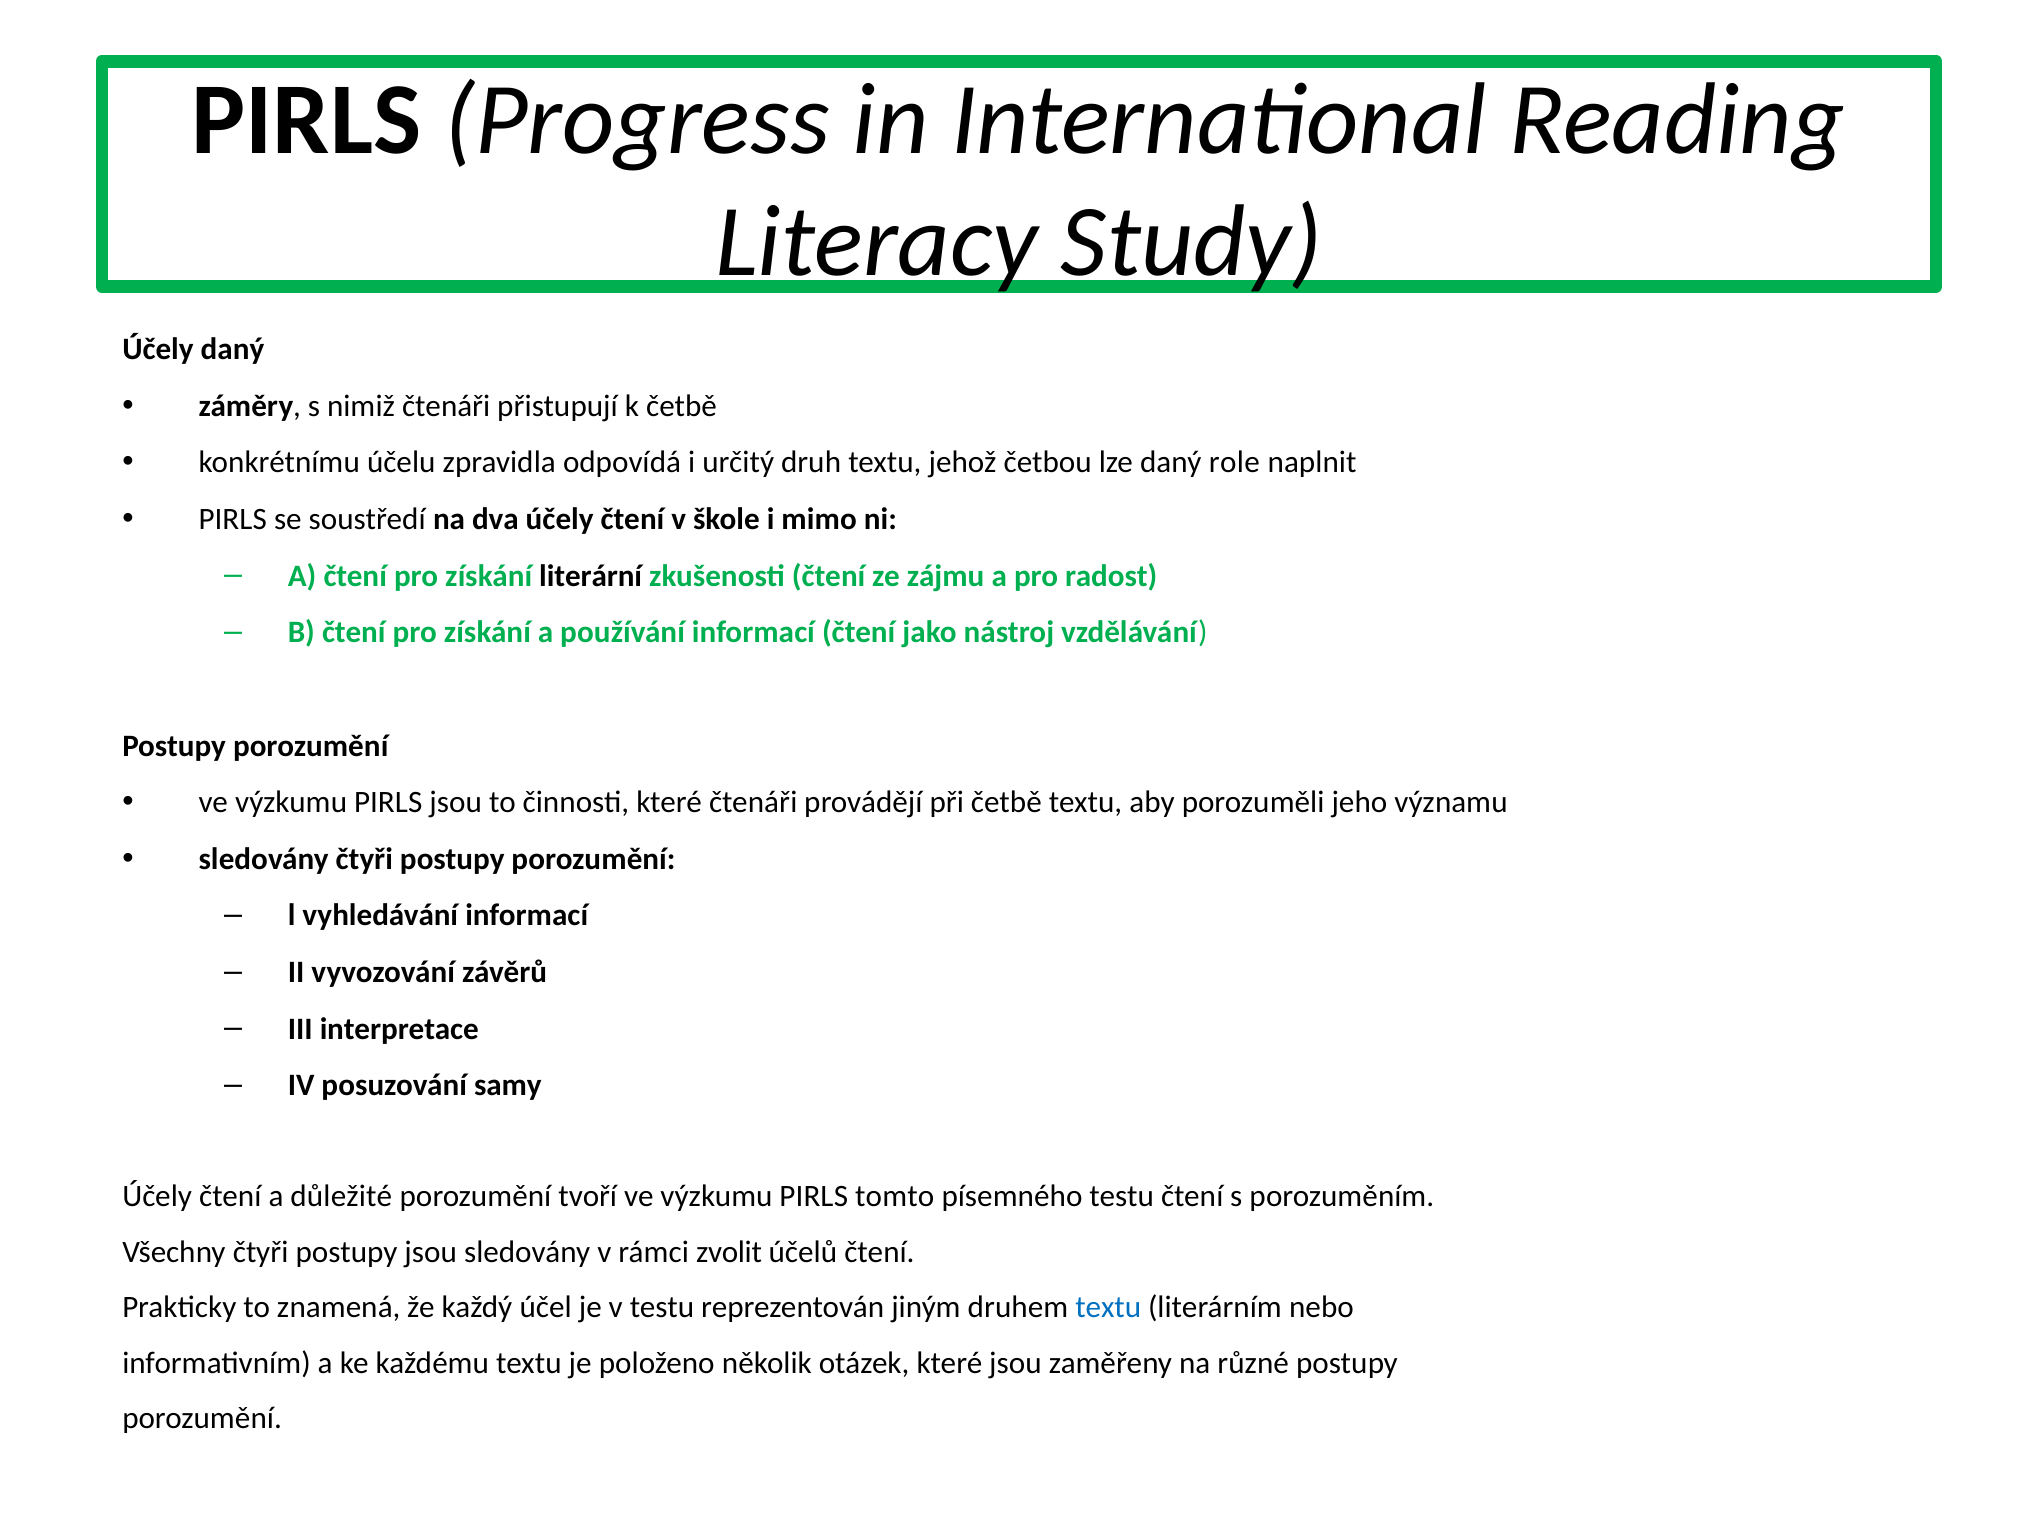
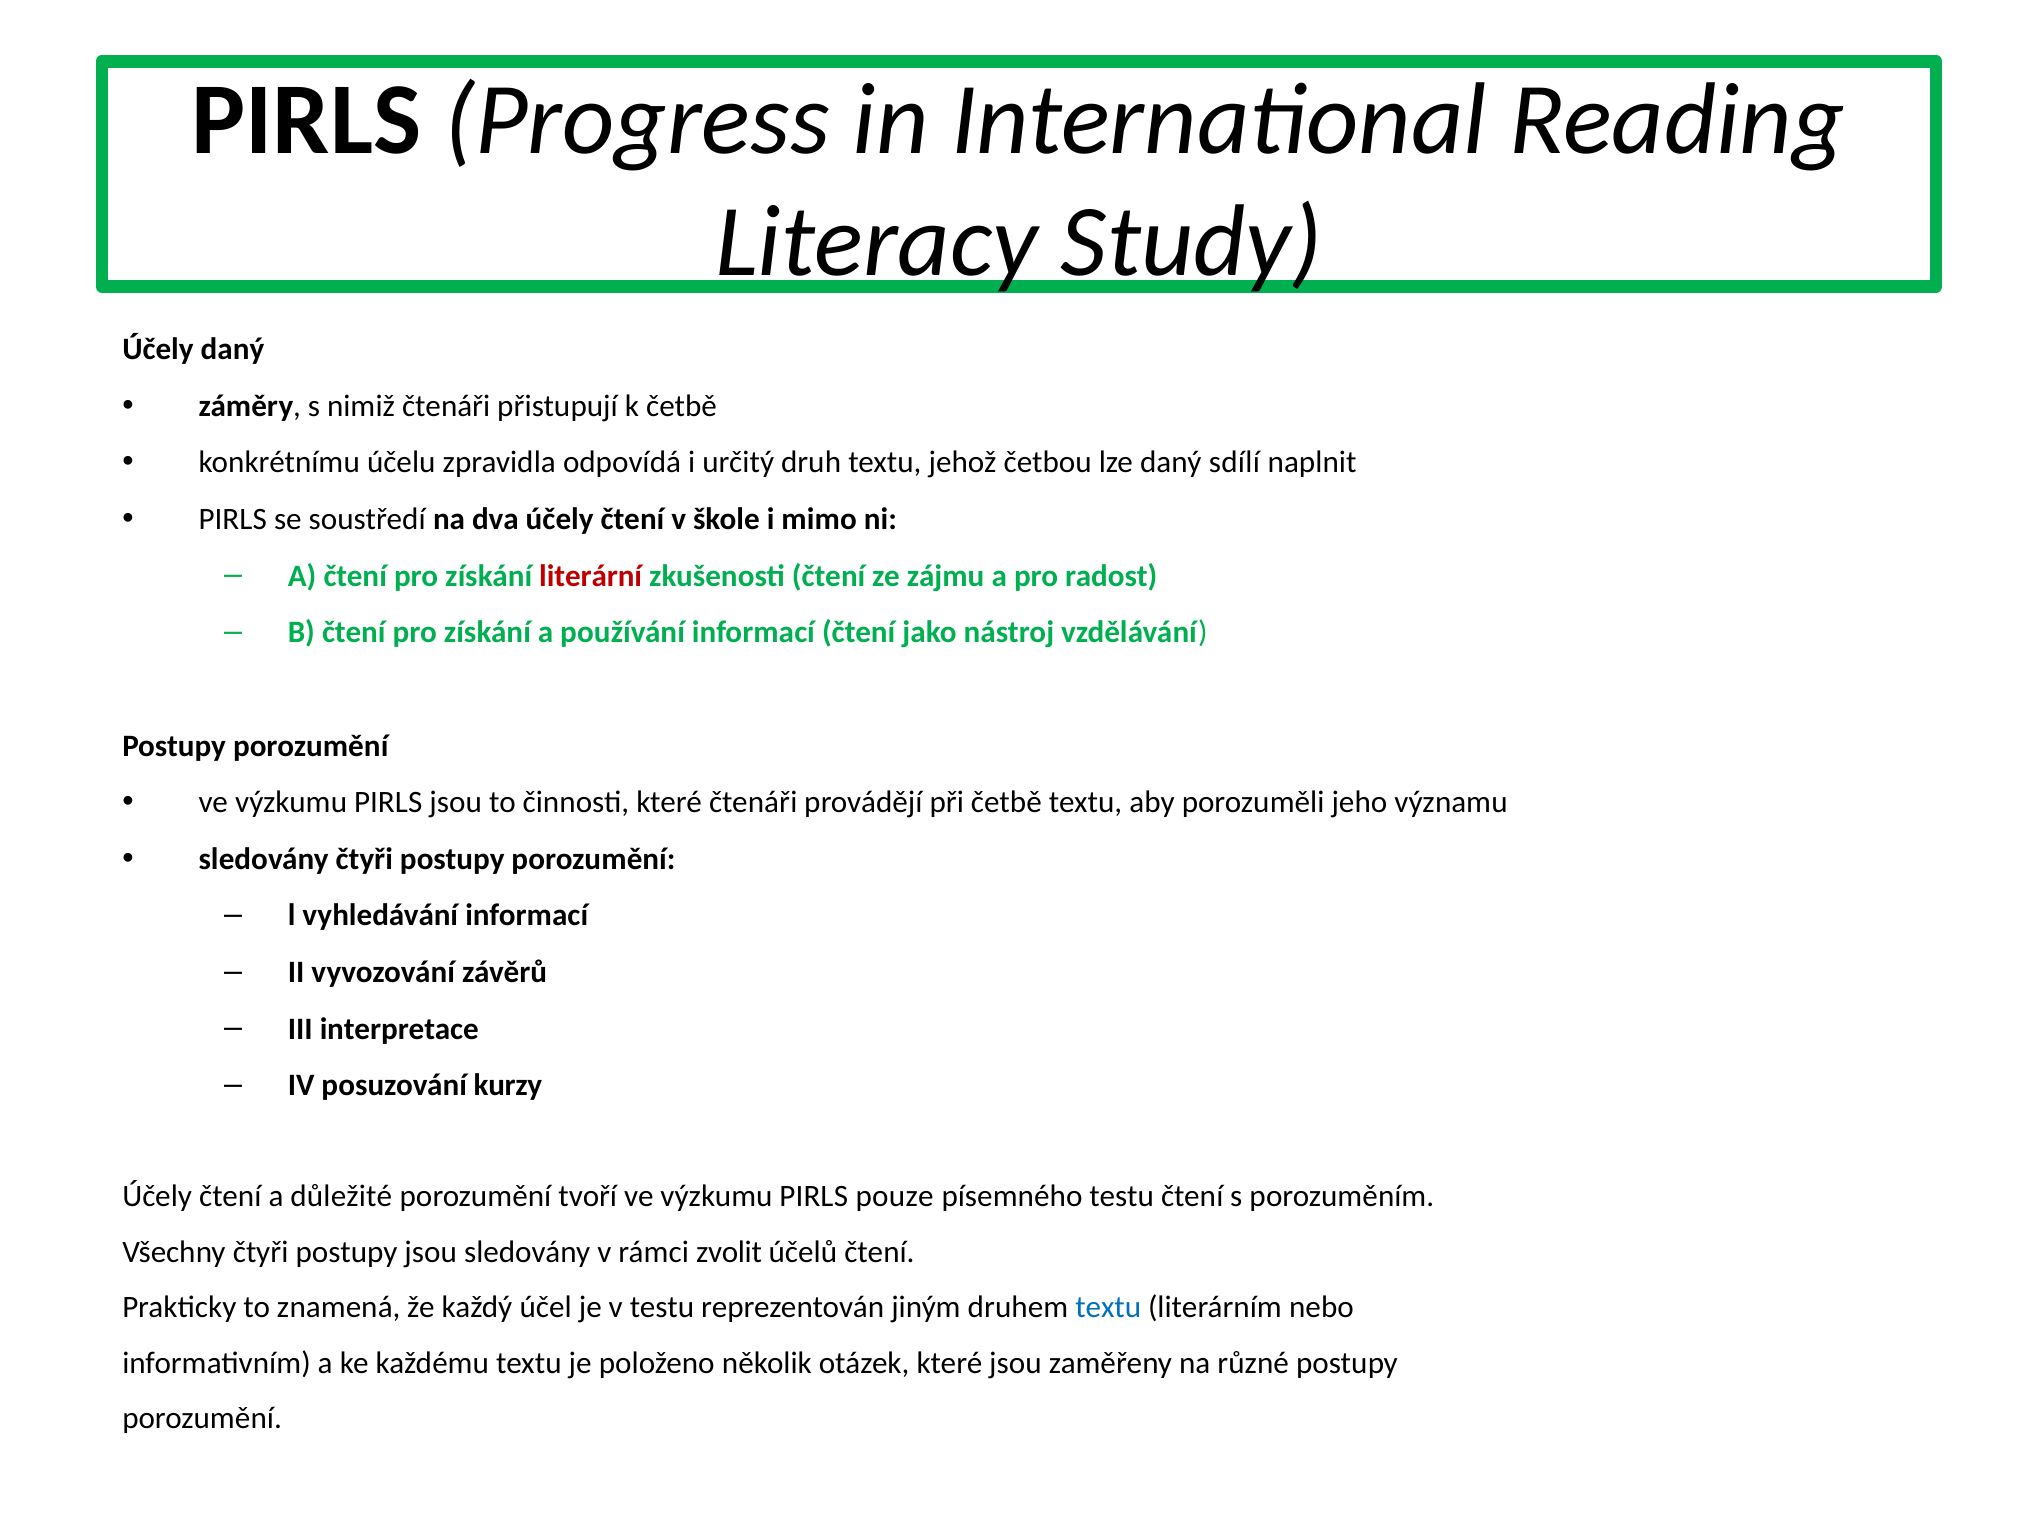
role: role -> sdílí (1234, 463)
literární colour: black -> red (591, 576)
samy: samy -> kurzy (508, 1086)
tomto: tomto -> pouze (895, 1197)
